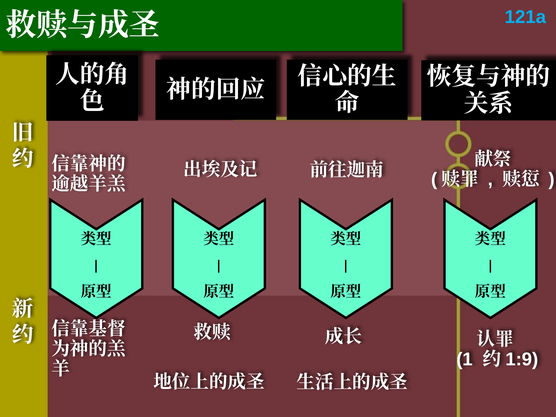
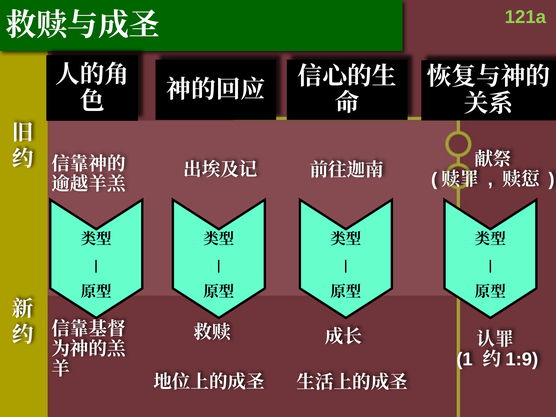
121a colour: light blue -> light green (526, 17)
